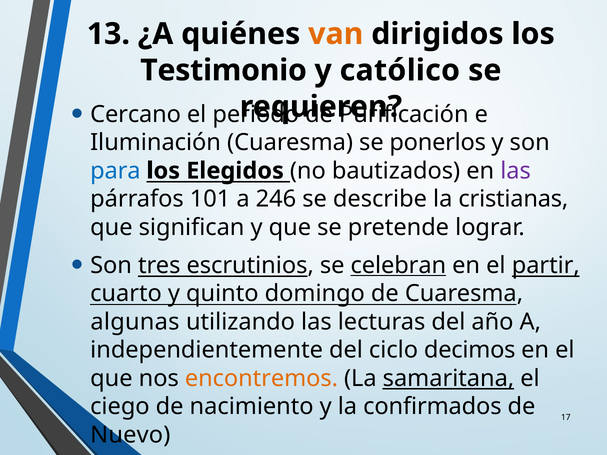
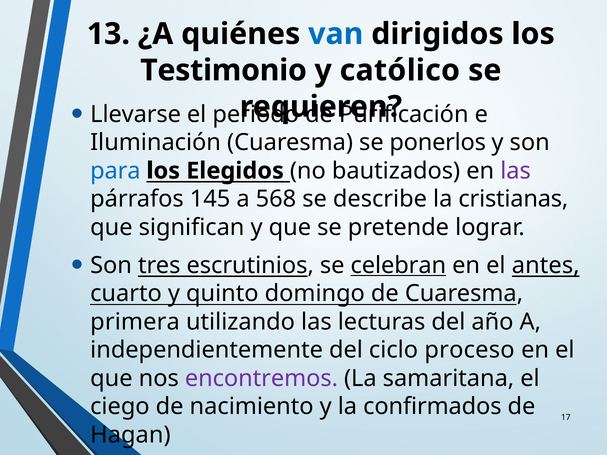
van colour: orange -> blue (336, 34)
Cercano: Cercano -> Llevarse (136, 114)
101: 101 -> 145 (210, 199)
246: 246 -> 568 (276, 199)
partir: partir -> antes (546, 266)
algunas: algunas -> primera (135, 322)
decimos: decimos -> proceso (470, 350)
encontremos colour: orange -> purple (261, 379)
samaritana underline: present -> none (448, 379)
Nuevo: Nuevo -> Hagan (130, 435)
